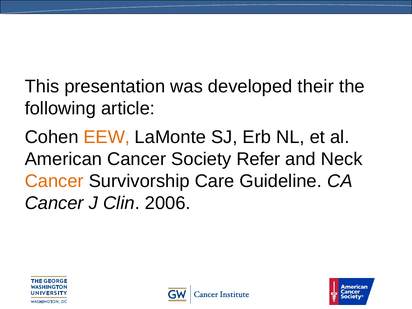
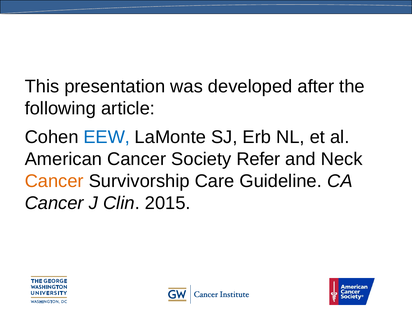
their: their -> after (316, 86)
EEW colour: orange -> blue (107, 137)
2006: 2006 -> 2015 (168, 203)
